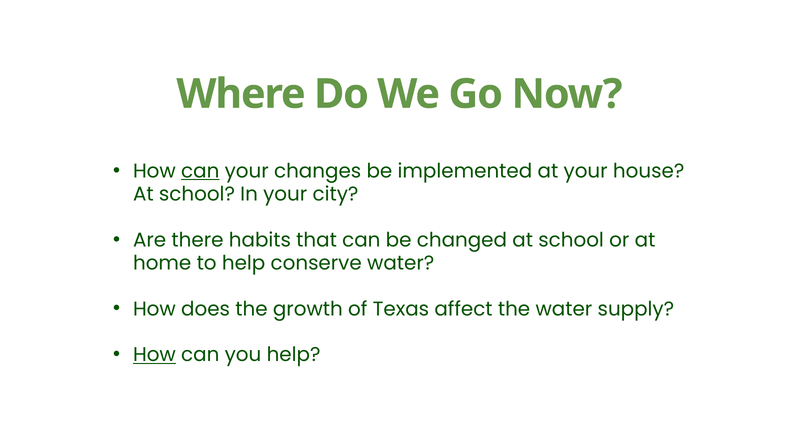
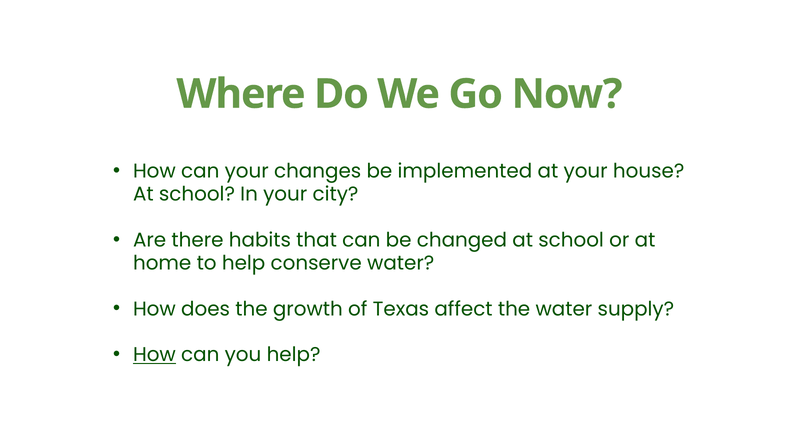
can underline: present -> none (200, 171)
